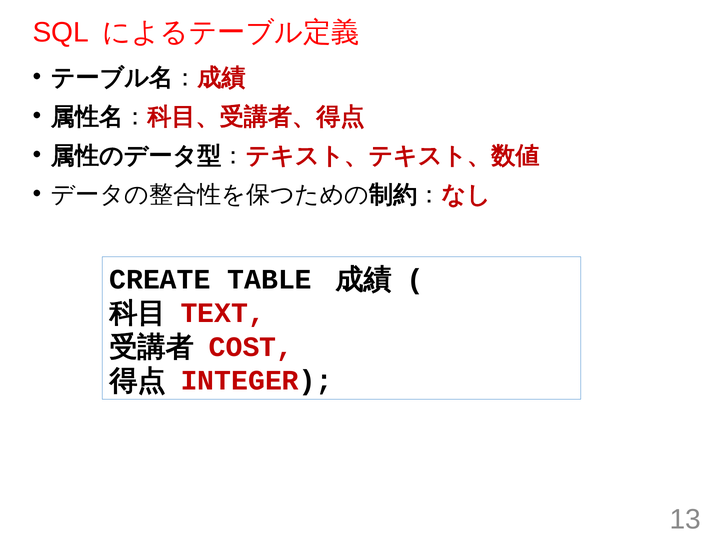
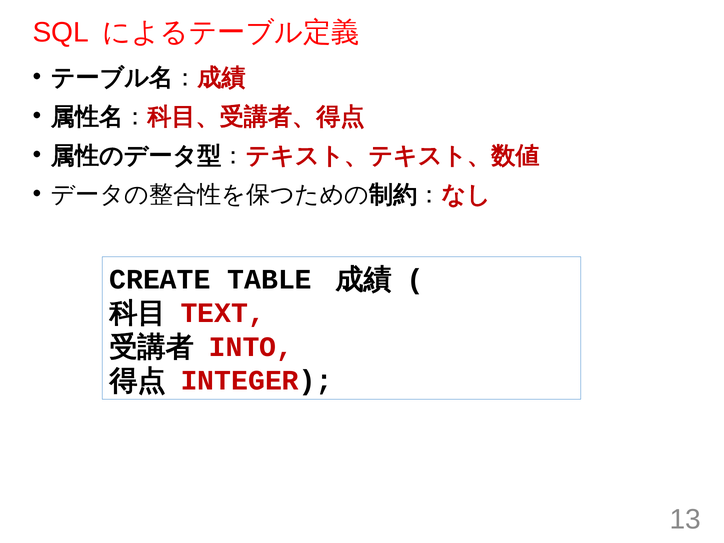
COST: COST -> INTO (251, 347)
